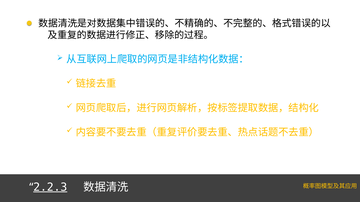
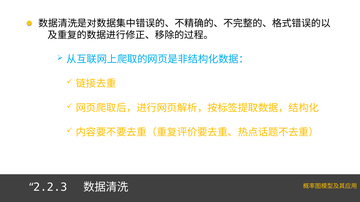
2.2.3 underline: present -> none (50, 188)
